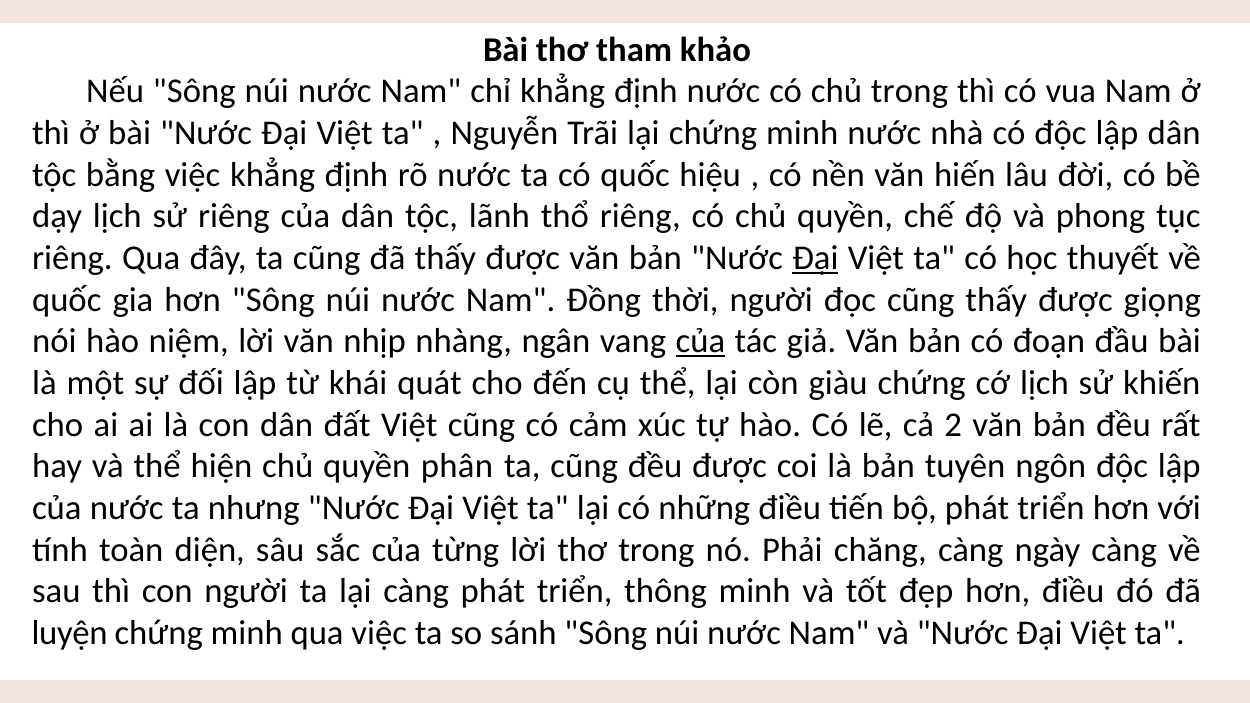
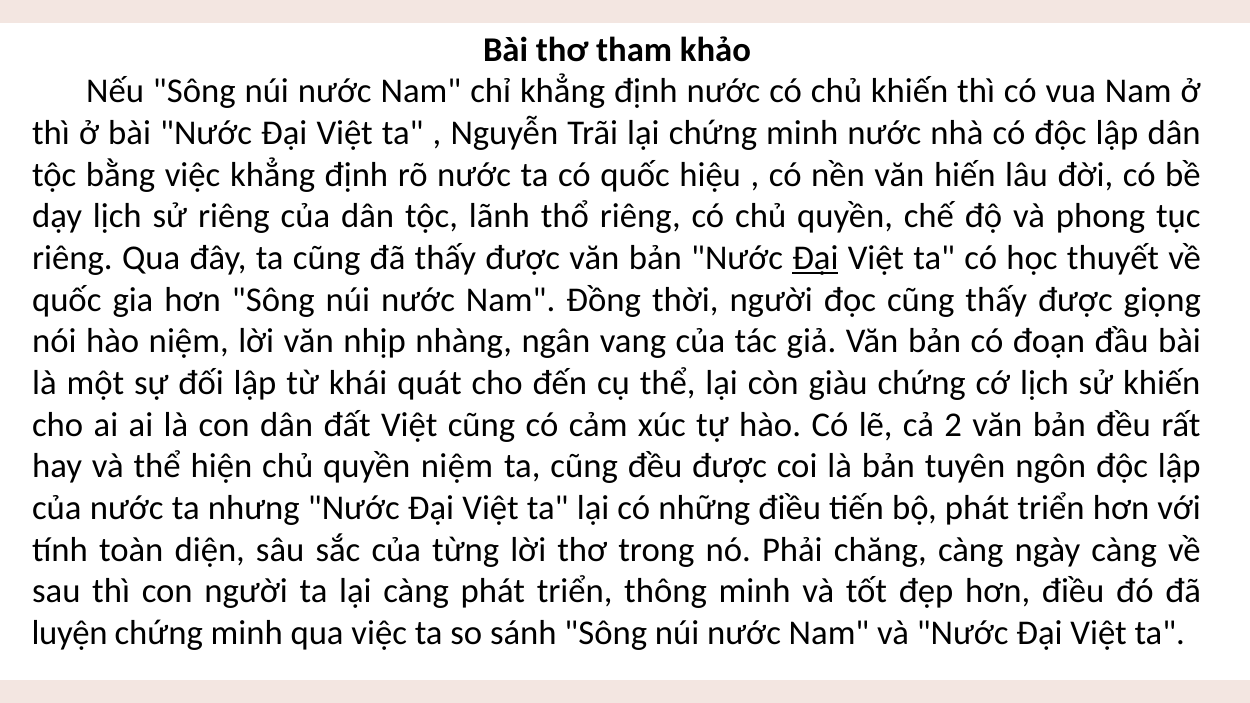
chủ trong: trong -> khiến (910, 91)
của underline: present -> none (700, 341)
quyền phân: phân -> niệm (457, 466)
